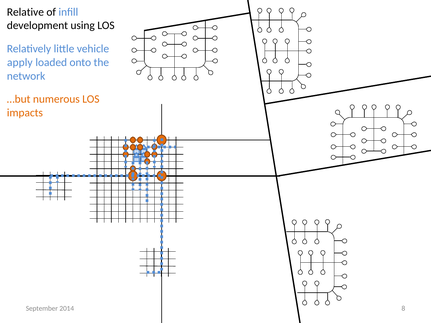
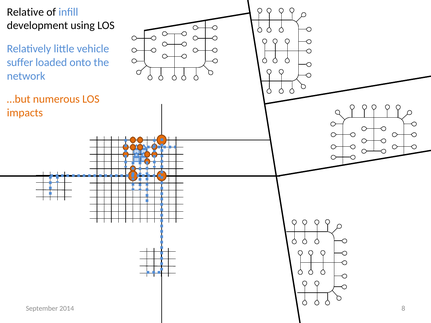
apply: apply -> suffer (20, 62)
